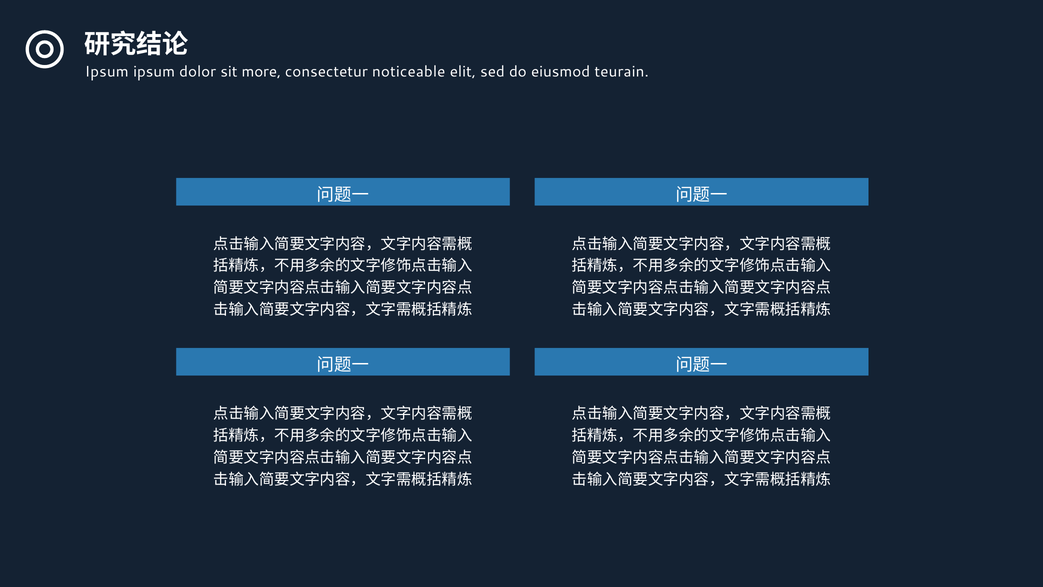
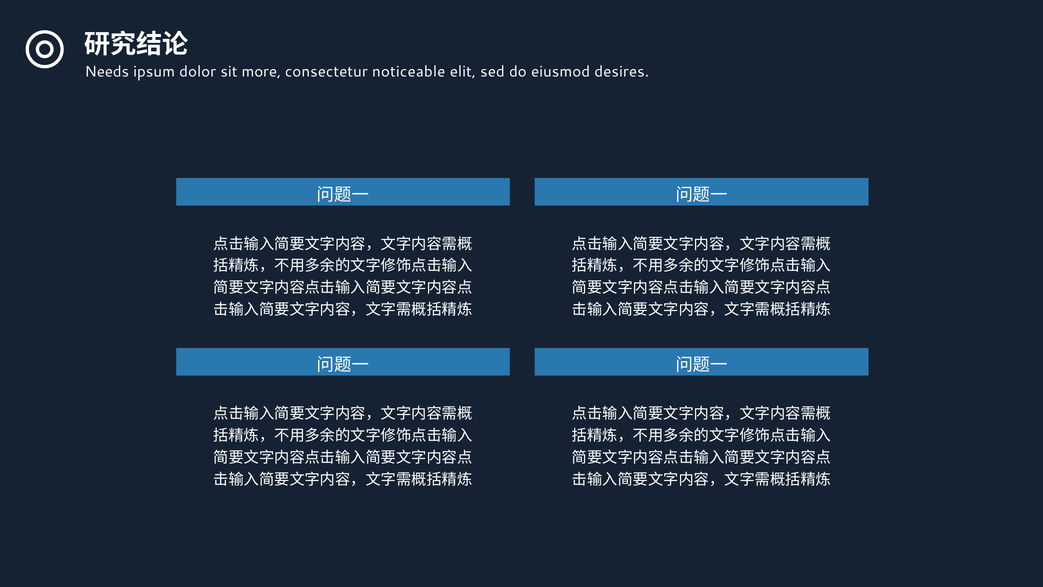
Ipsum: Ipsum -> Needs (107, 72)
teurain: teurain -> desires (622, 72)
